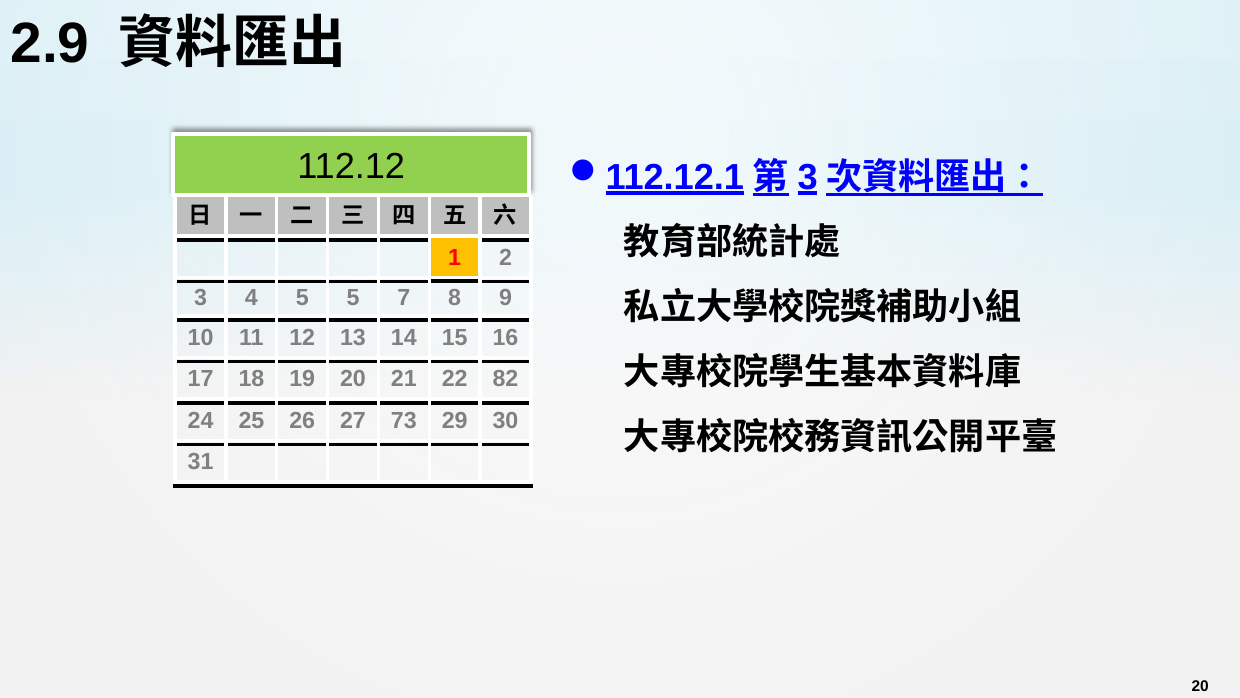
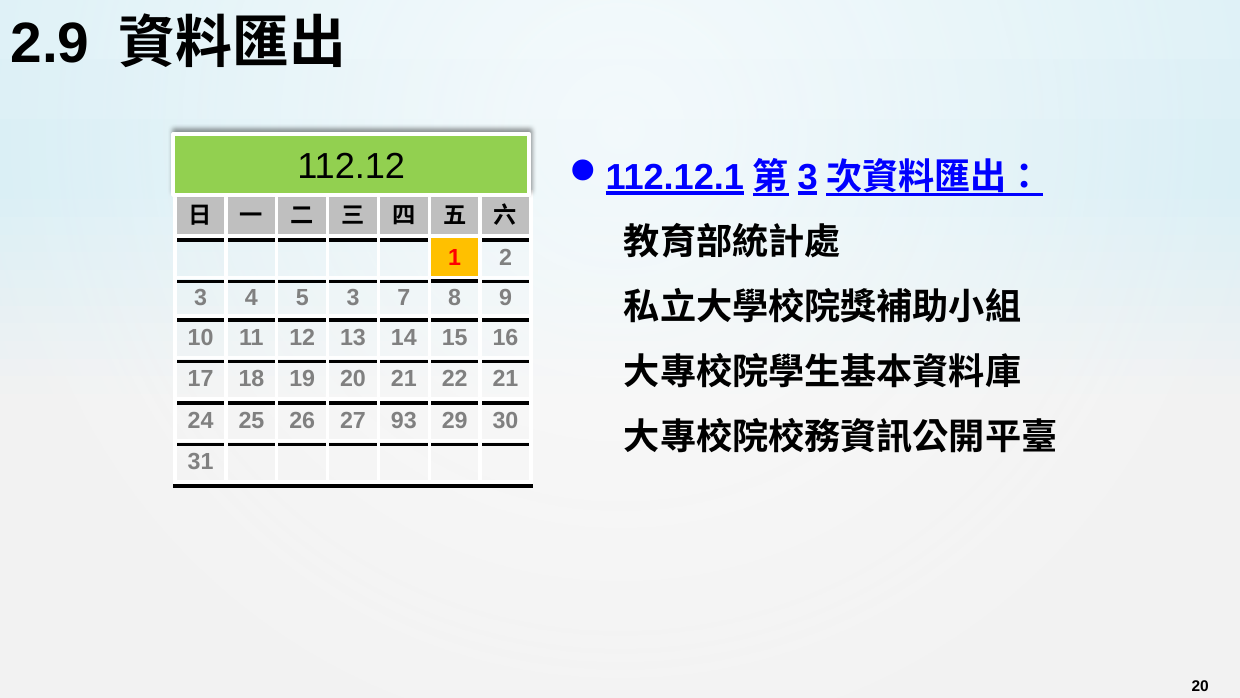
5 5: 5 -> 3 (353, 298)
22 82: 82 -> 21 (506, 379)
73: 73 -> 93 (404, 420)
